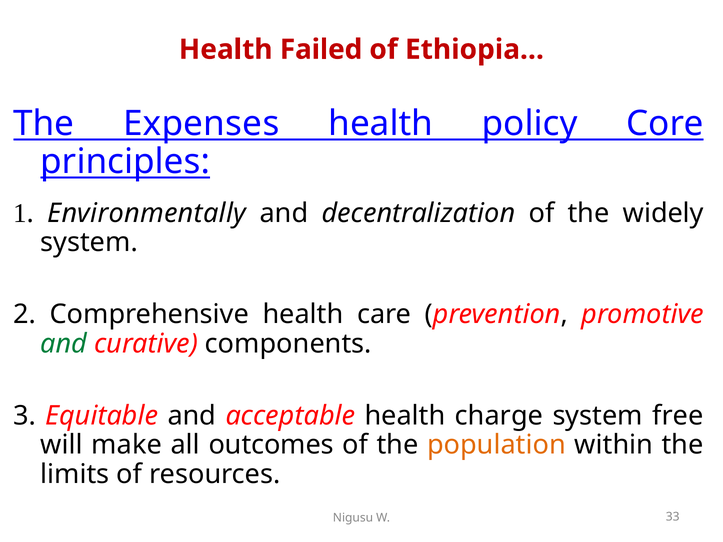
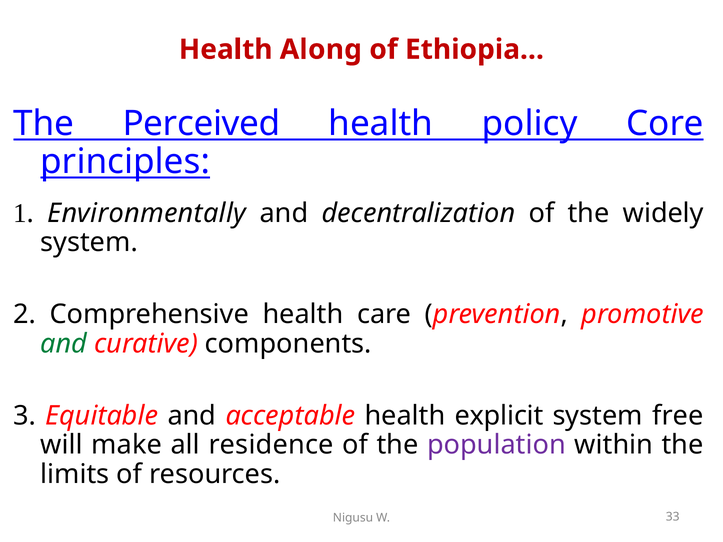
Failed: Failed -> Along (321, 49)
Expenses: Expenses -> Perceived (201, 124)
charge: charge -> explicit (499, 416)
outcomes: outcomes -> residence (271, 445)
population colour: orange -> purple (497, 445)
